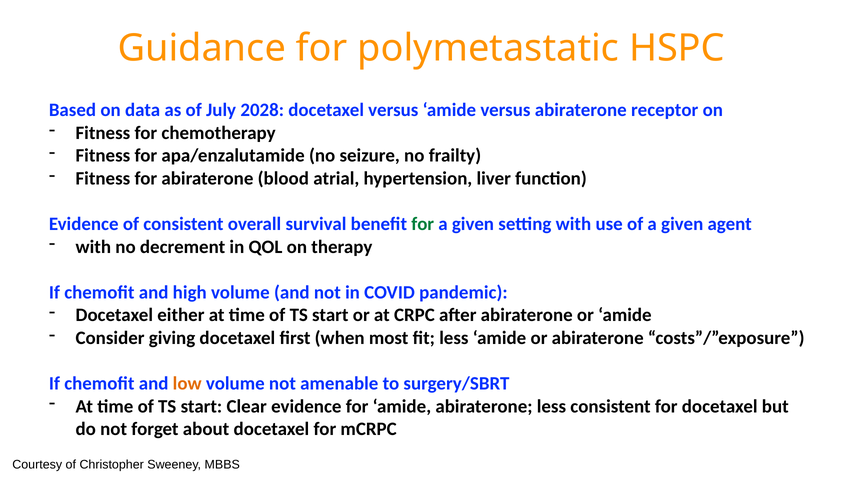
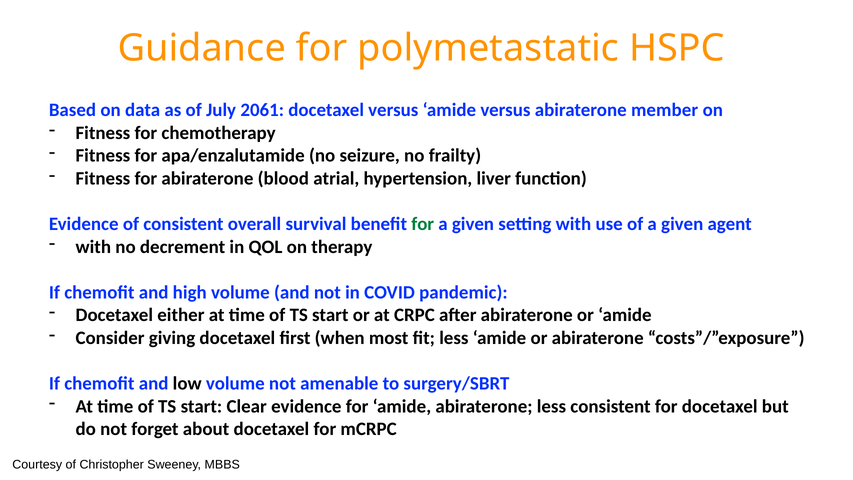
2028: 2028 -> 2061 (262, 110)
receptor: receptor -> member (665, 110)
low colour: orange -> black (187, 383)
